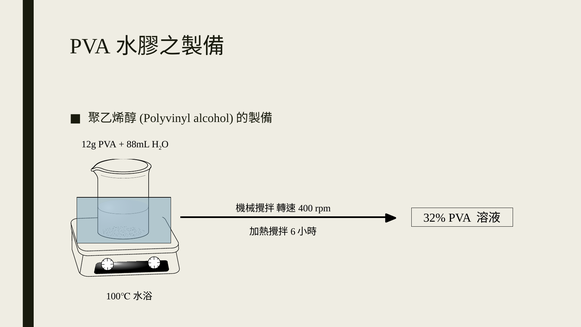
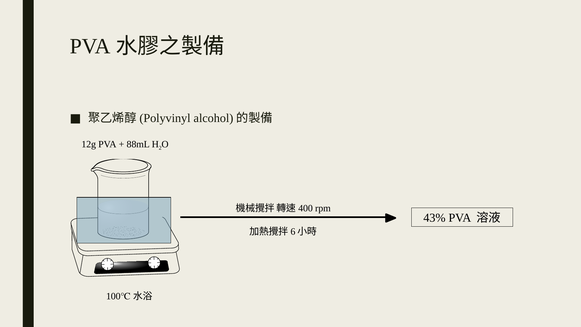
32%: 32% -> 43% (434, 218)
